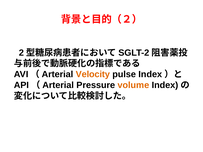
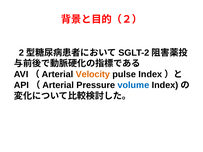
volume colour: orange -> blue (133, 85)
